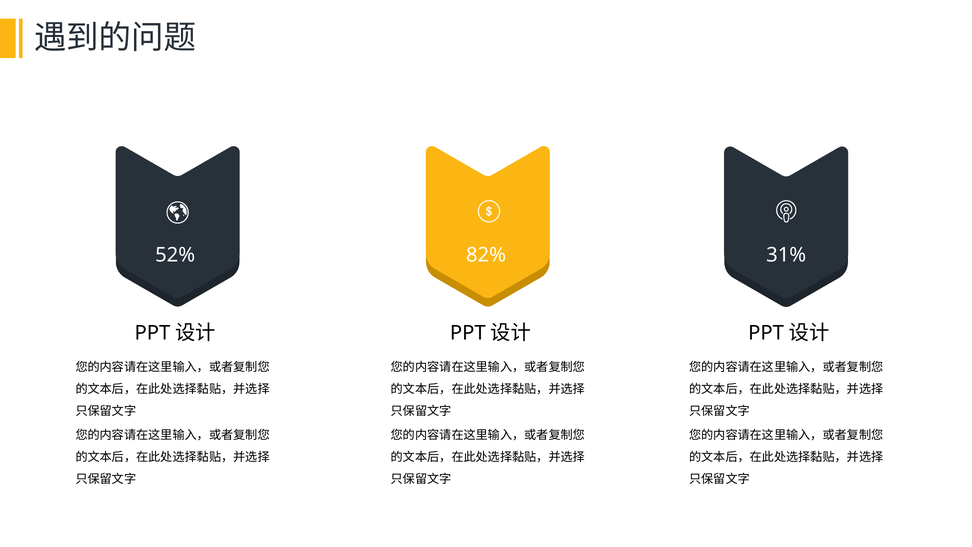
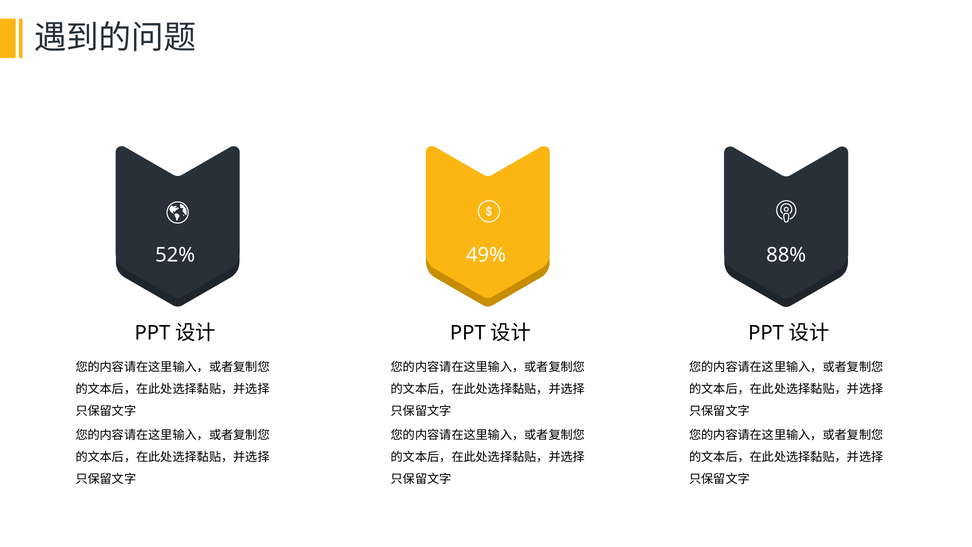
82%: 82% -> 49% (486, 255)
31%: 31% -> 88% (786, 255)
